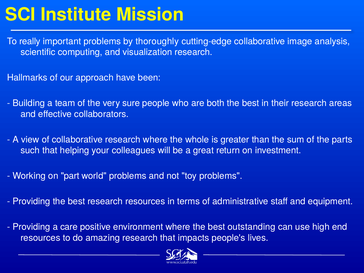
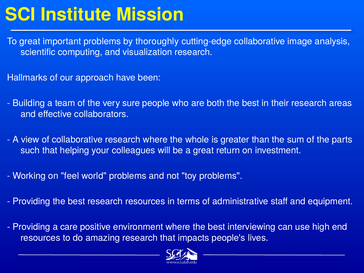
To really: really -> great (30, 41)
part: part -> feel (70, 176)
outstanding: outstanding -> interviewing (252, 227)
